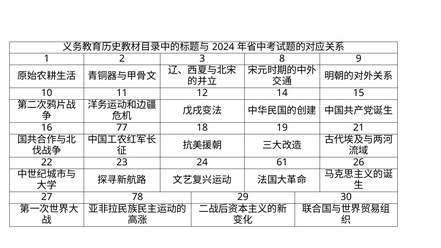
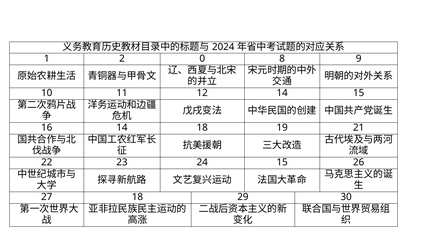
3: 3 -> 0 (202, 58)
16 77: 77 -> 14 (122, 128)
24 61: 61 -> 15 (282, 162)
27 78: 78 -> 18 (137, 197)
